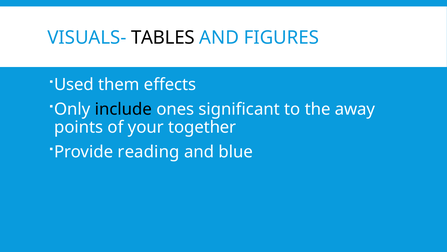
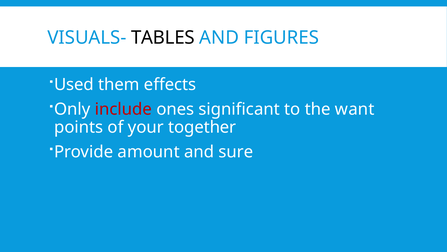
include colour: black -> red (123, 109)
away: away -> want (355, 109)
reading: reading -> amount (149, 152)
blue: blue -> sure (236, 152)
